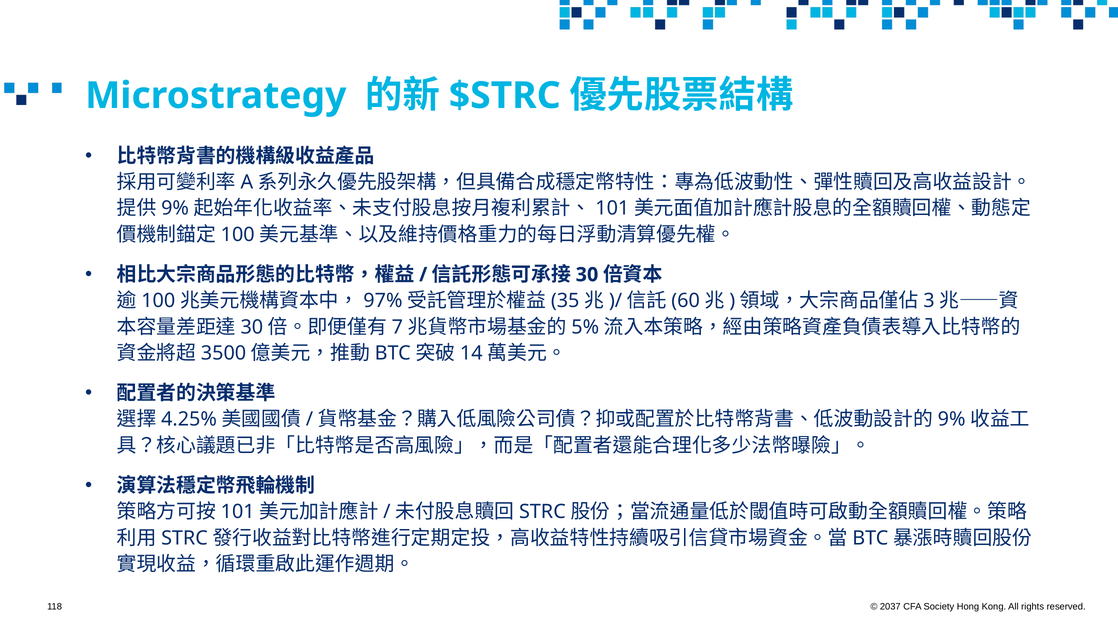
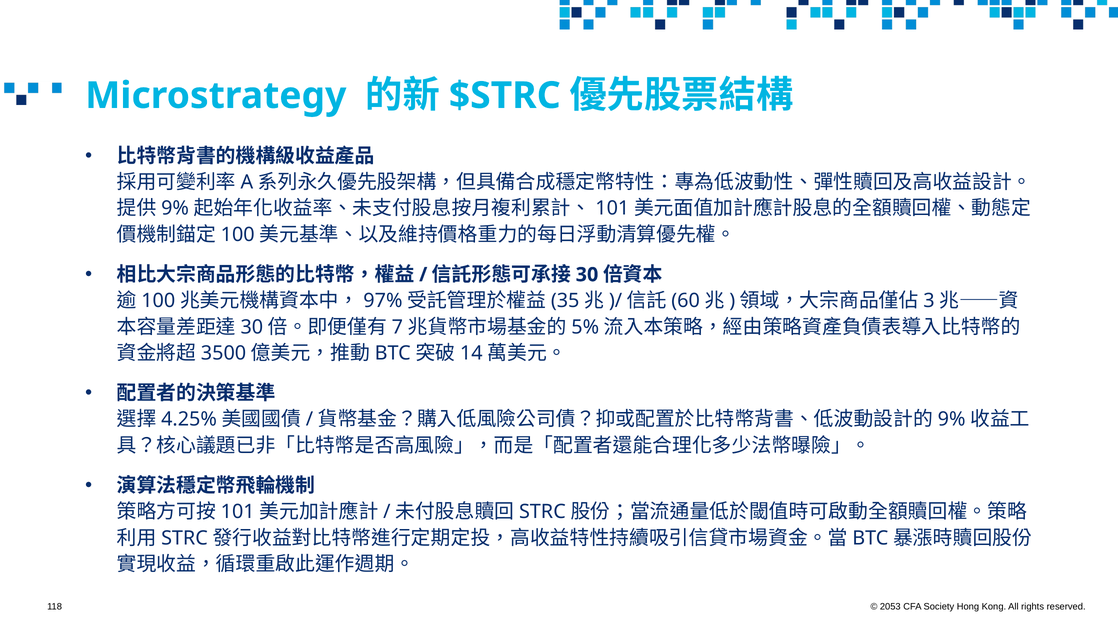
2037: 2037 -> 2053 (890, 607)
